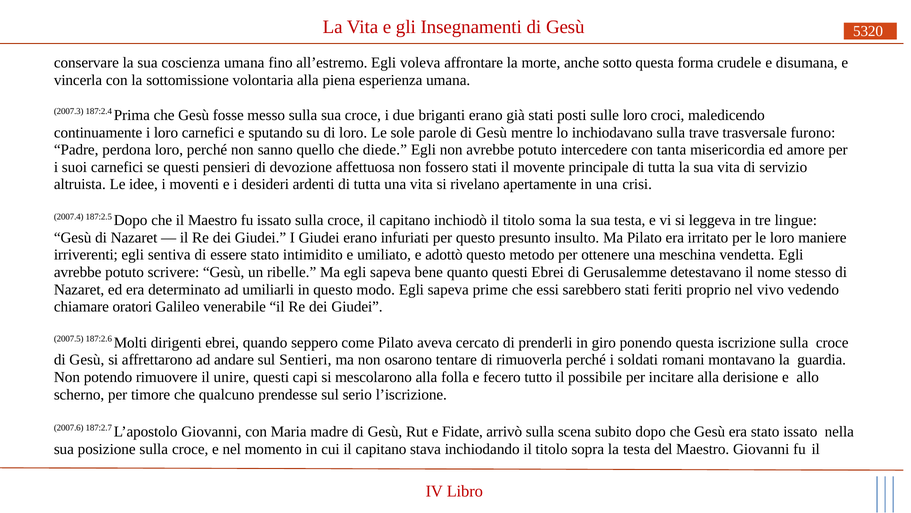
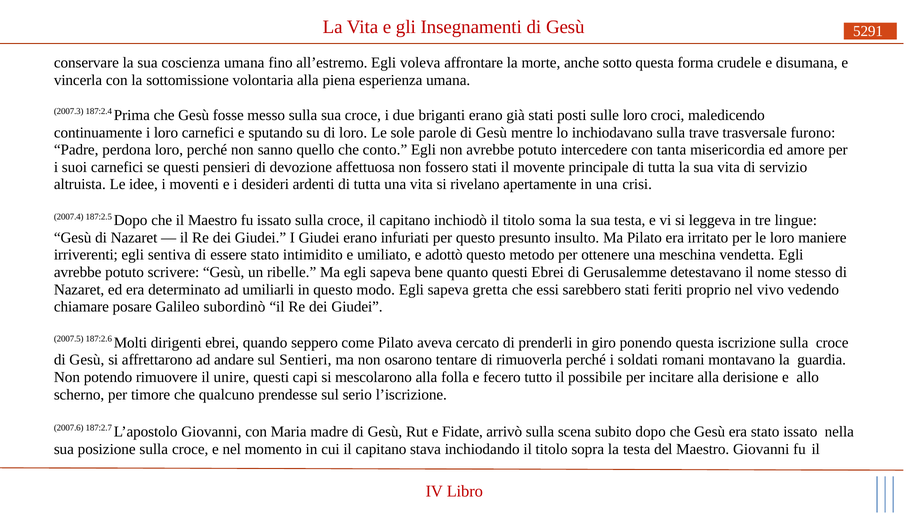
5320: 5320 -> 5291 (868, 31)
diede: diede -> conto (385, 150)
prime: prime -> gretta (490, 290)
oratori: oratori -> posare (132, 307)
venerabile: venerabile -> subordinò (234, 307)
